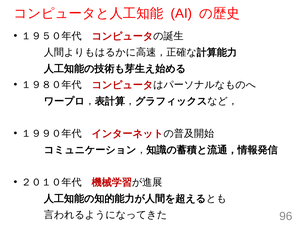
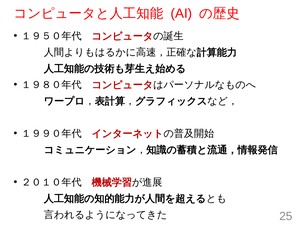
96: 96 -> 25 (286, 217)
